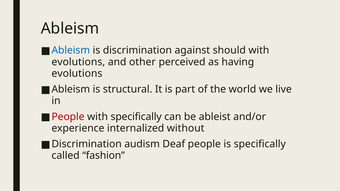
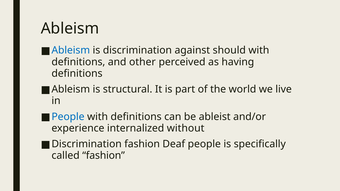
evolutions: evolutions -> definitions (78, 62)
evolutions: evolutions -> definitions (77, 74)
People colour: red -> blue (68, 117)
specifically: specifically -> definitions (136, 117)
Discrimination audism: audism -> fashion (142, 144)
